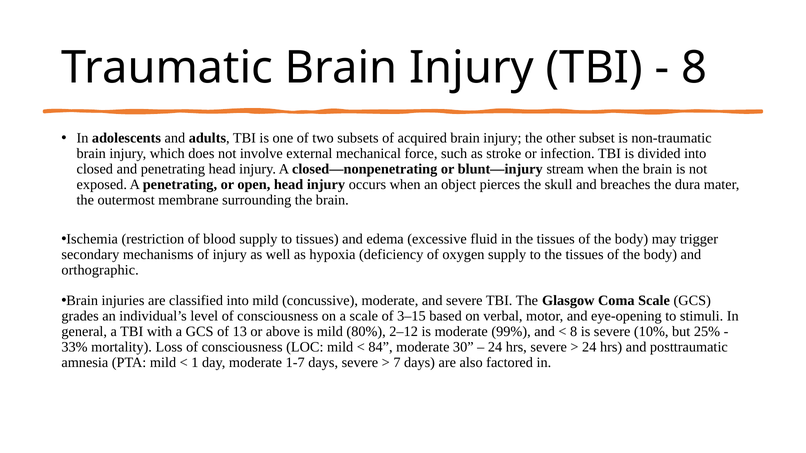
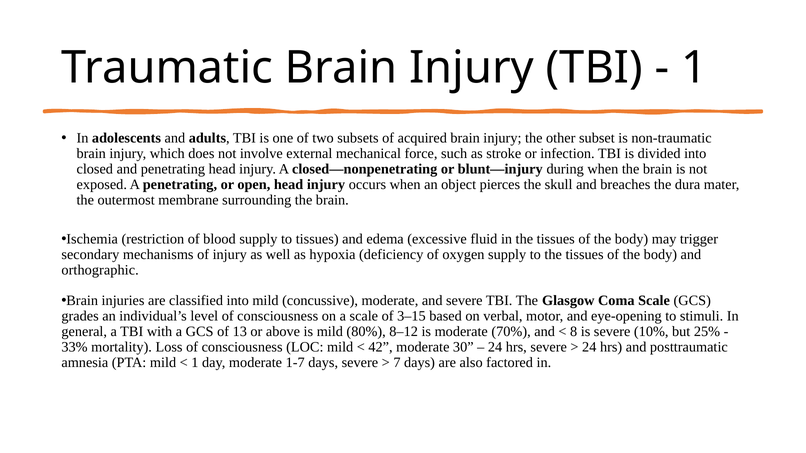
8: 8 -> 1 (694, 68)
stream: stream -> during (565, 169)
2–12: 2–12 -> 8–12 (404, 332)
99%: 99% -> 70% (511, 332)
84: 84 -> 42 (381, 347)
